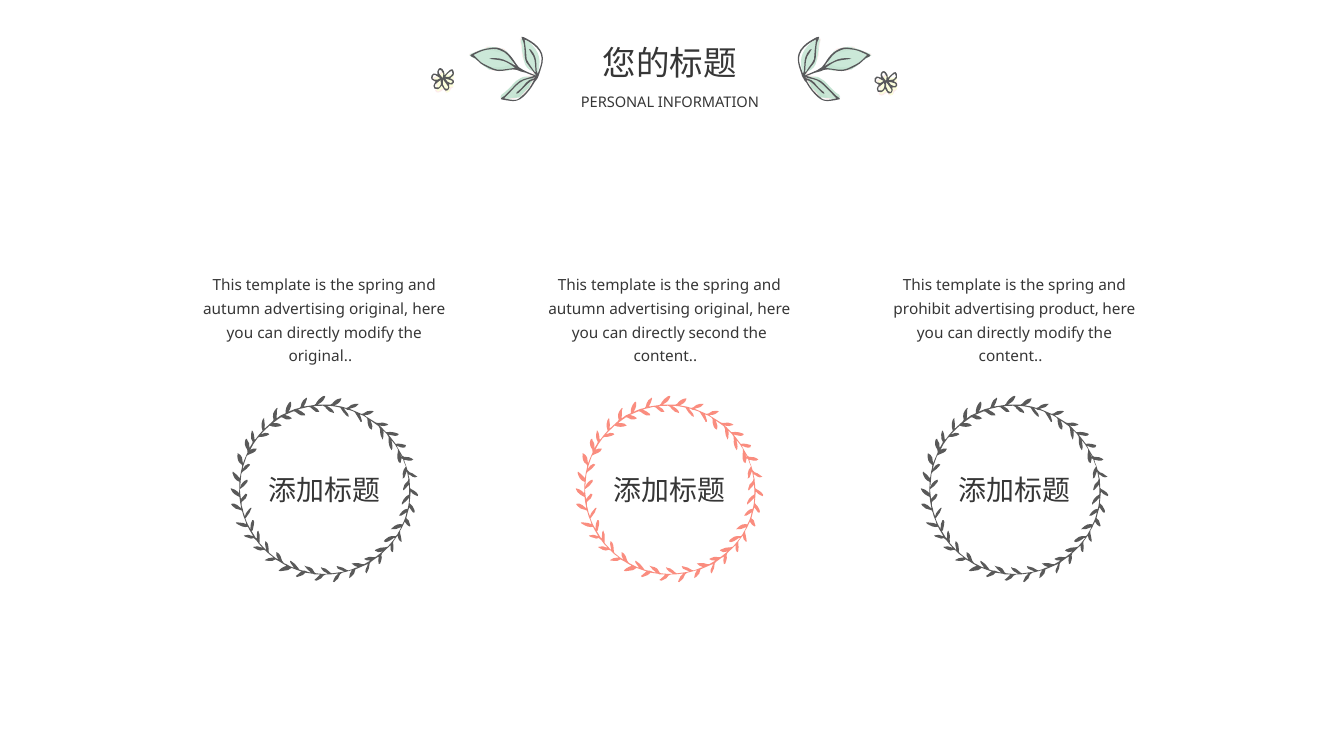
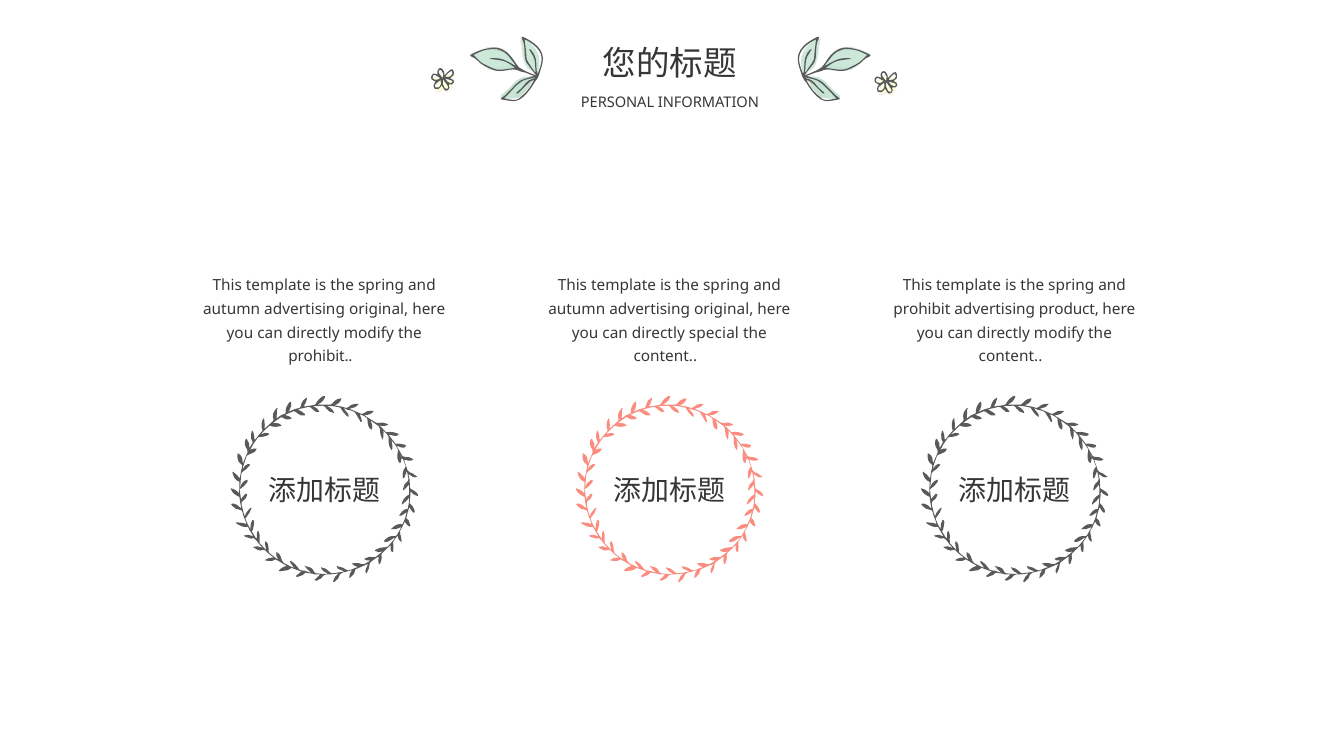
second: second -> special (714, 333)
original: original -> prohibit (320, 357)
